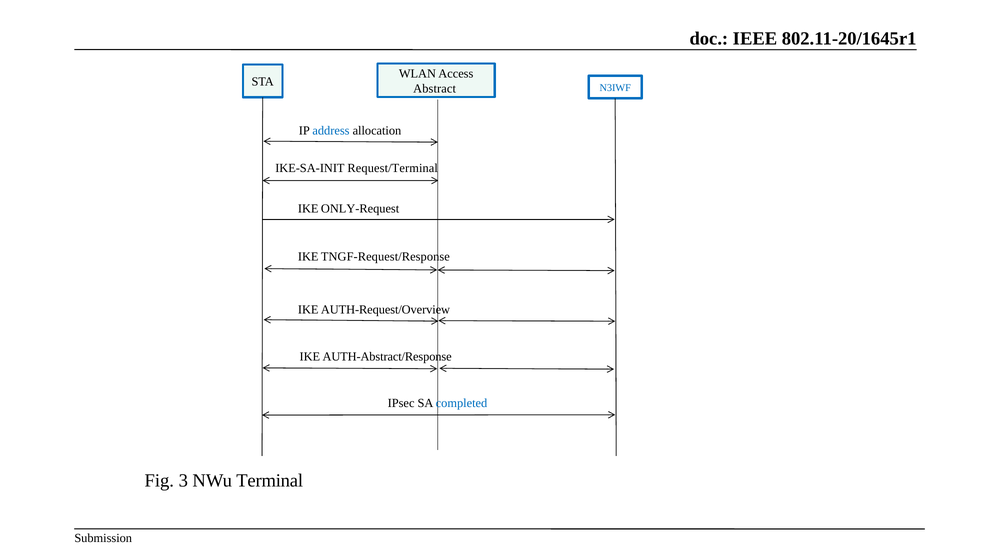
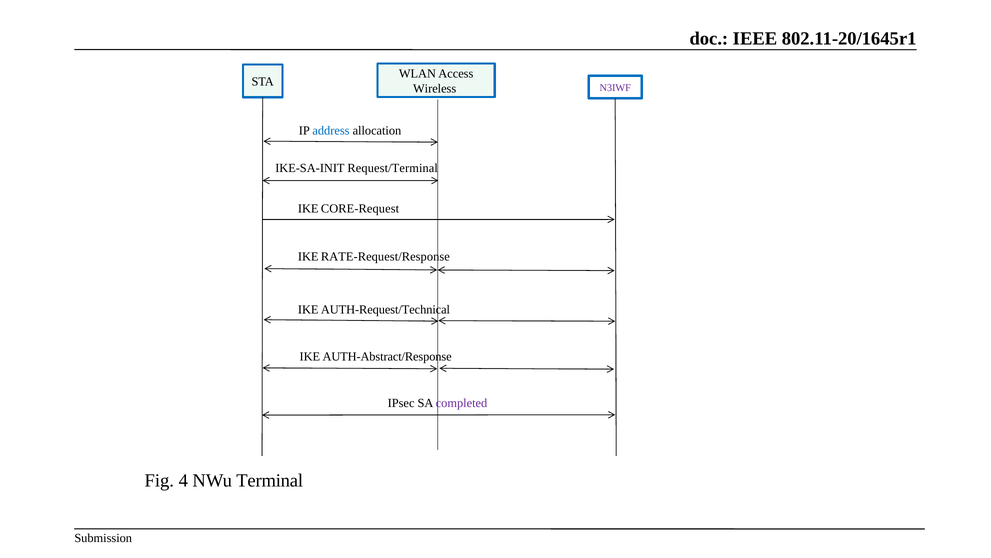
Abstract: Abstract -> Wireless (435, 88)
N3IWF colour: blue -> purple (615, 88)
ONLY-Request: ONLY-Request -> CORE-Request (360, 209)
TNGF-Request/Response: TNGF-Request/Response -> RATE-Request/Response (385, 257)
AUTH-Request/Overview: AUTH-Request/Overview -> AUTH-Request/Technical (385, 309)
completed colour: blue -> purple (461, 403)
3: 3 -> 4 (183, 480)
